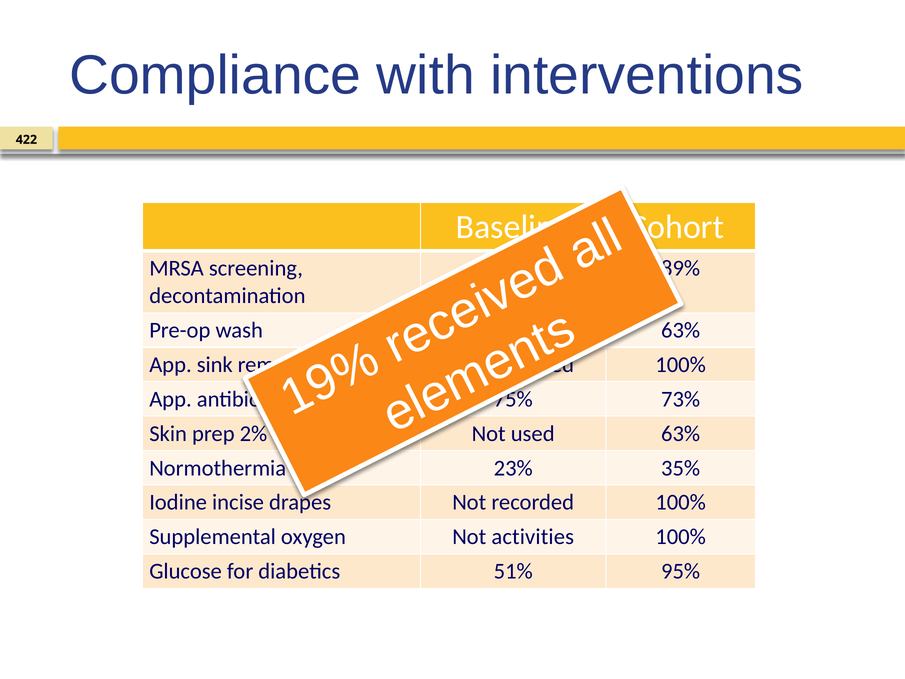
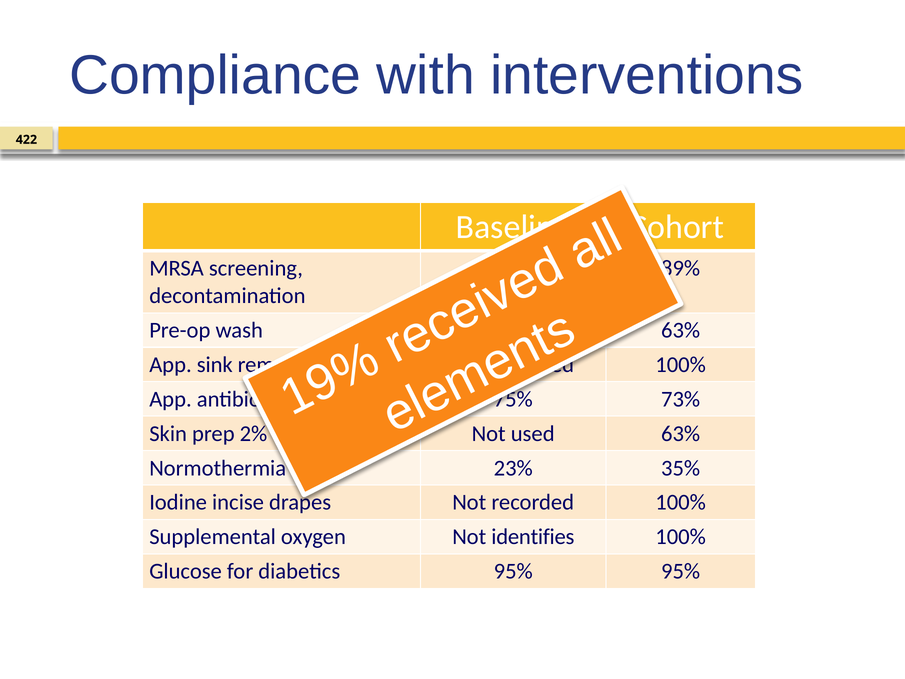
activities: activities -> identifies (533, 537)
diabetics 51%: 51% -> 95% (513, 571)
